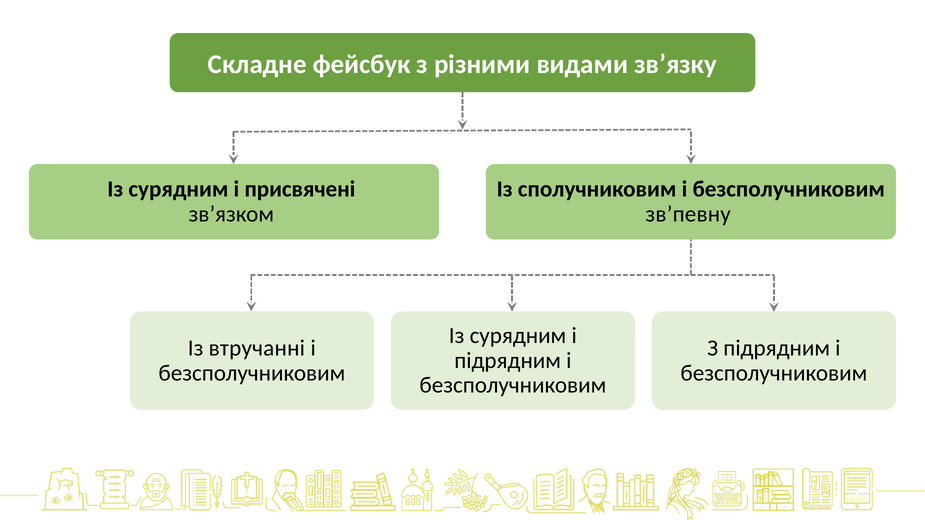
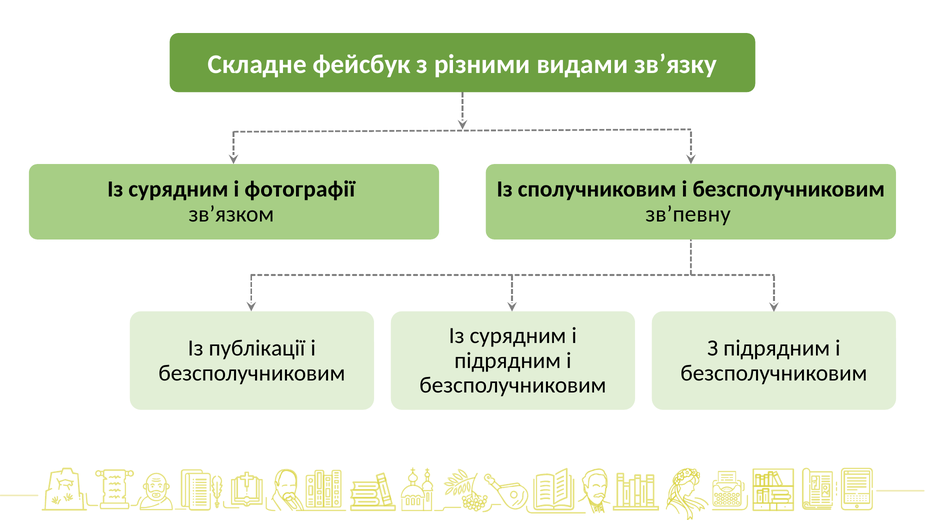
присвячені: присвячені -> фотографії (300, 189)
втручанні: втручанні -> публікації (257, 348)
